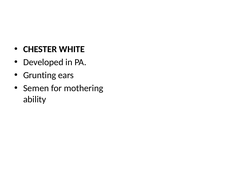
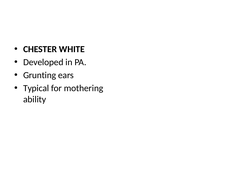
Semen: Semen -> Typical (36, 88)
